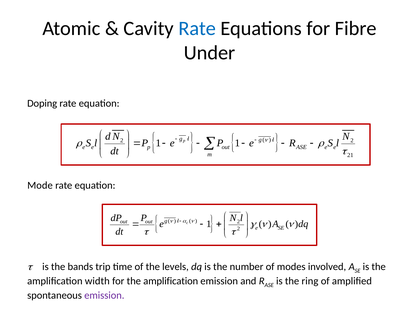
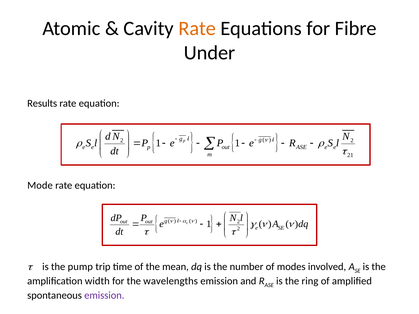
Rate colour: blue -> orange (197, 28)
Doping: Doping -> Results (42, 104)
bands: bands -> pump (80, 267)
levels: levels -> mean (176, 267)
for the amplification: amplification -> wavelengths (171, 281)
